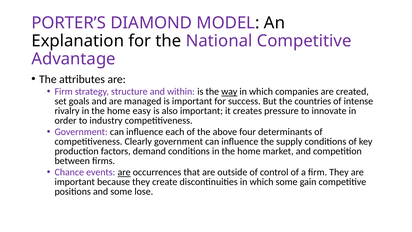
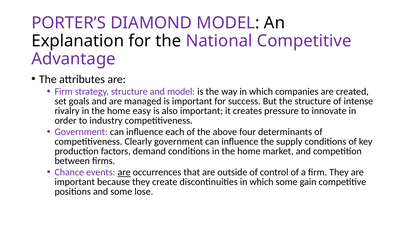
and within: within -> model (181, 92)
way underline: present -> none (229, 92)
the countries: countries -> structure (313, 101)
